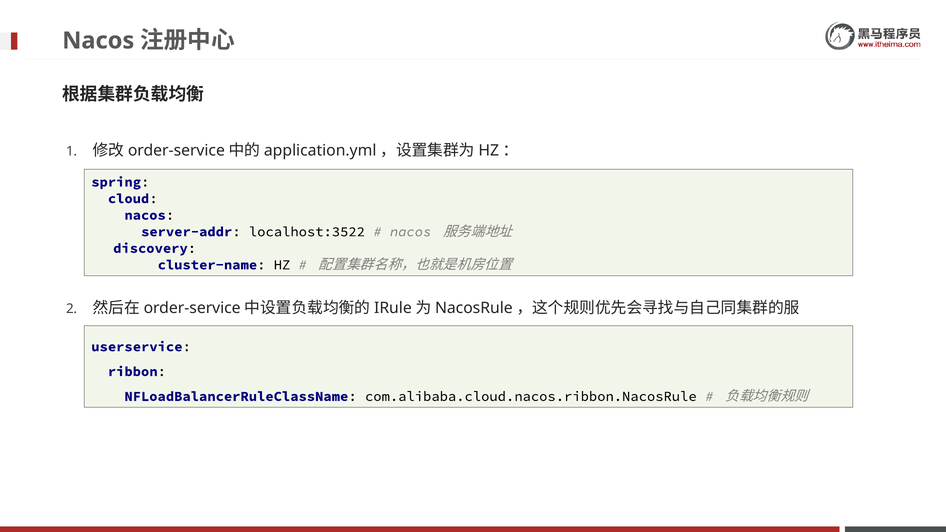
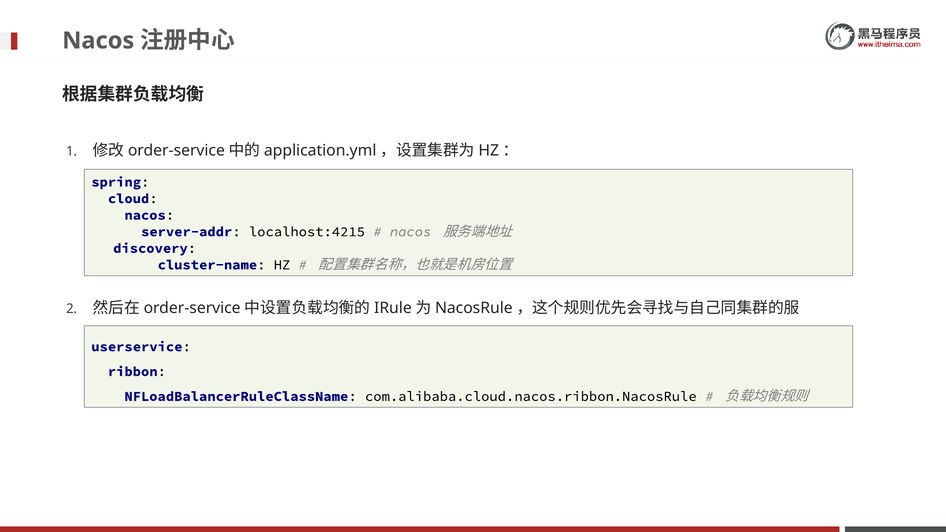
localhost:3522: localhost:3522 -> localhost:4215 (307, 232)
